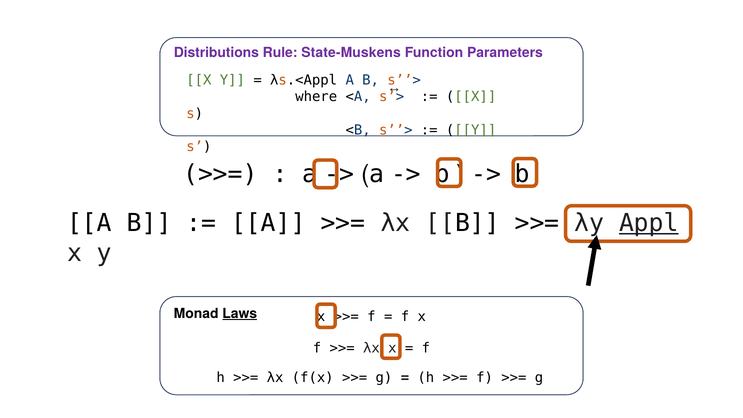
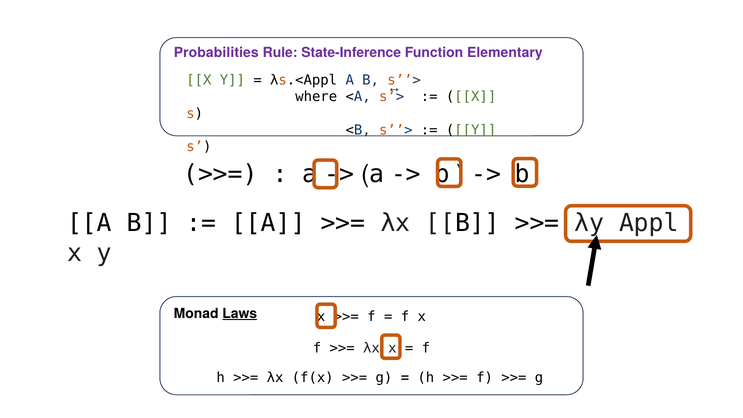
Distributions: Distributions -> Probabilities (216, 53)
State-Muskens: State-Muskens -> State-Inference (351, 53)
Parameters: Parameters -> Elementary (505, 53)
Appl underline: present -> none (649, 223)
